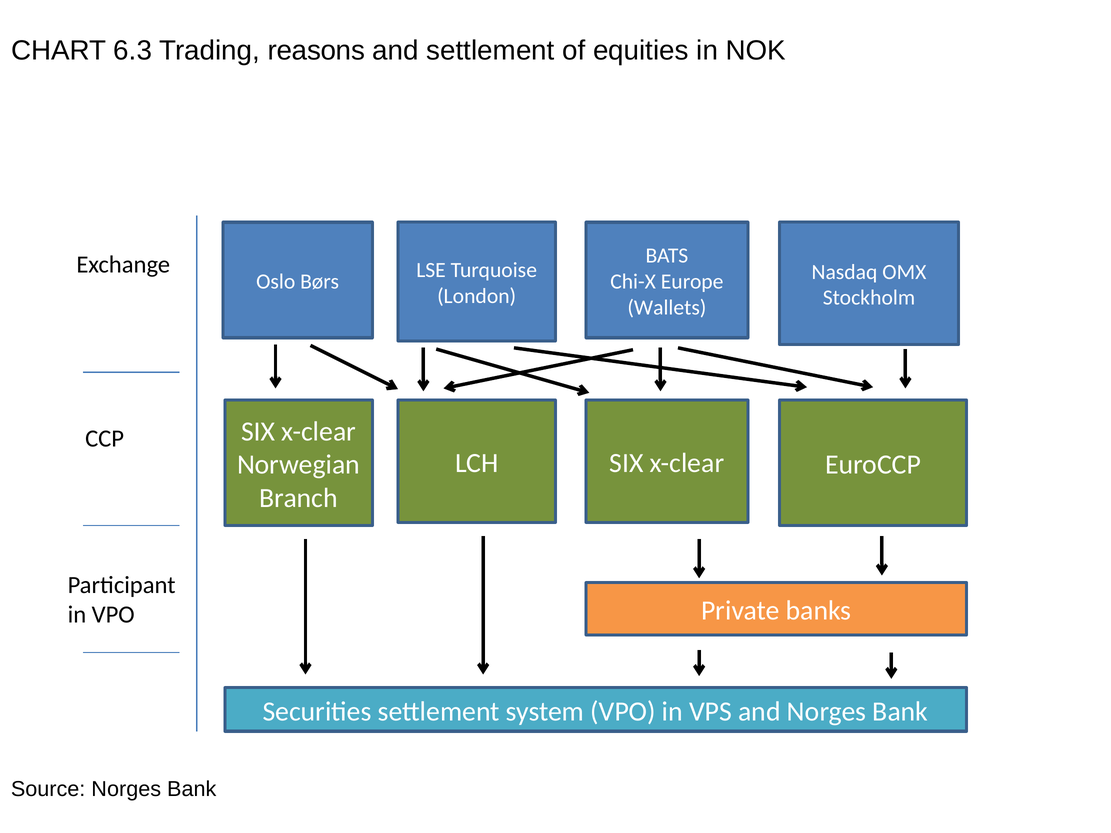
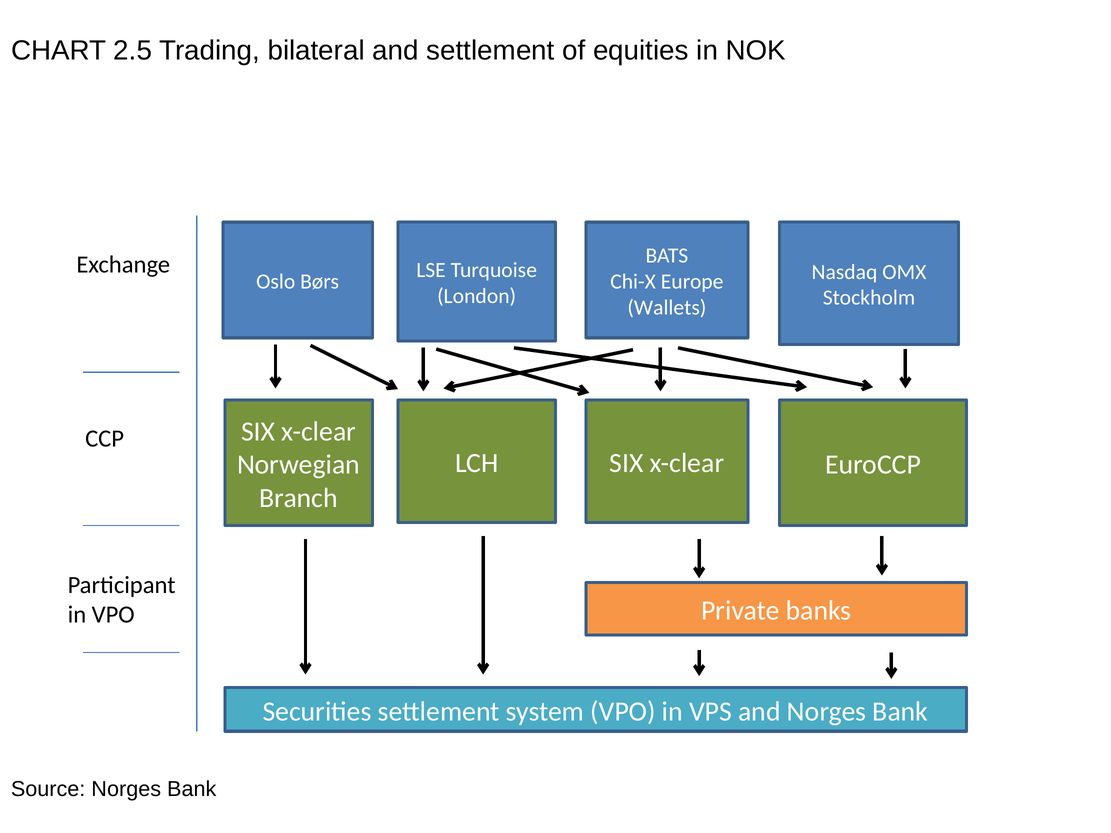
6.3: 6.3 -> 2.5 (133, 51)
reasons: reasons -> bilateral (316, 51)
